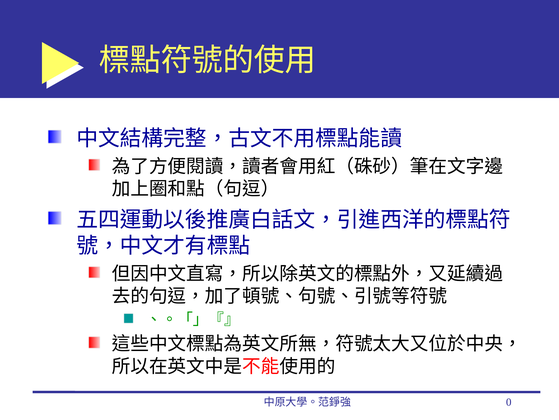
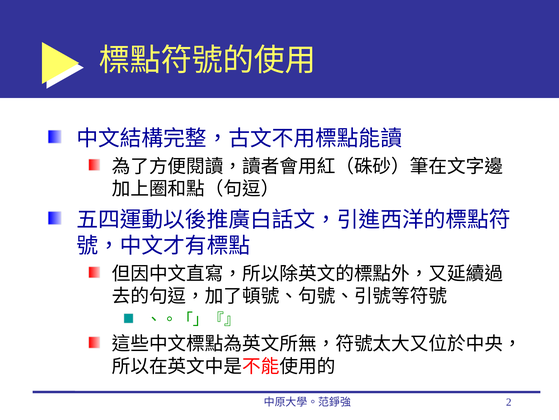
0: 0 -> 2 (509, 401)
